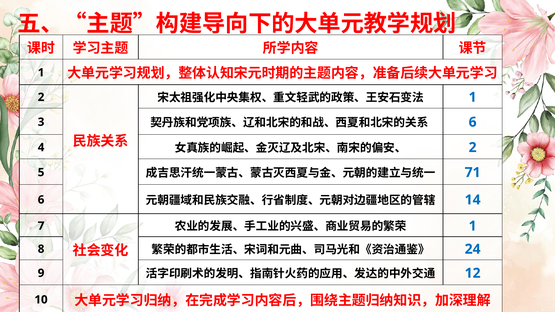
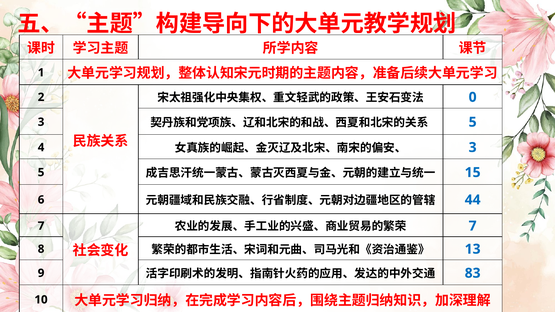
1: 1 -> 0 (473, 97)
6: 6 -> 5 (473, 122)
2: 2 -> 3 (473, 148)
71: 71 -> 15 (473, 173)
14: 14 -> 44 (473, 200)
1: 1 -> 7 (473, 226)
24: 24 -> 13 (473, 249)
12: 12 -> 83 (473, 273)
